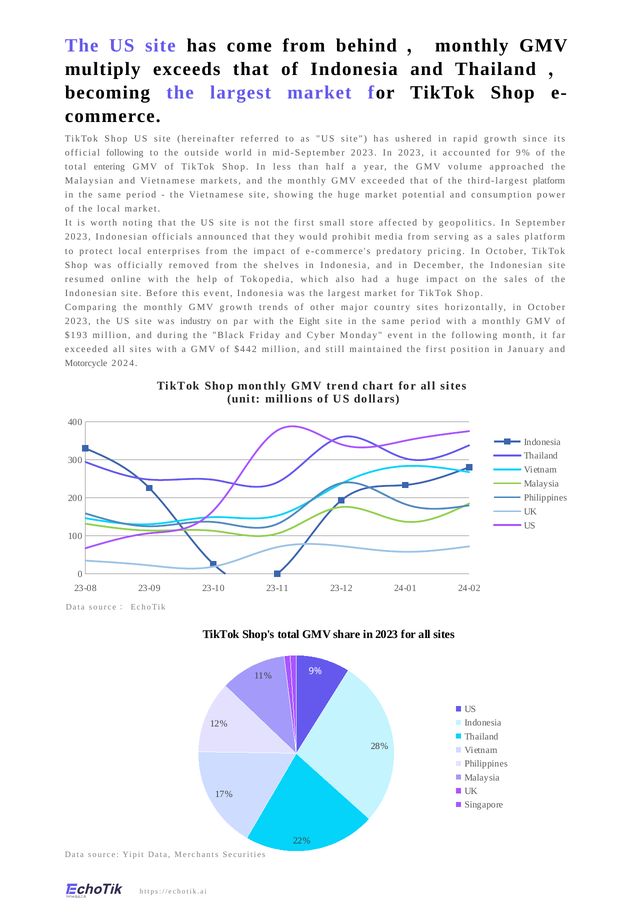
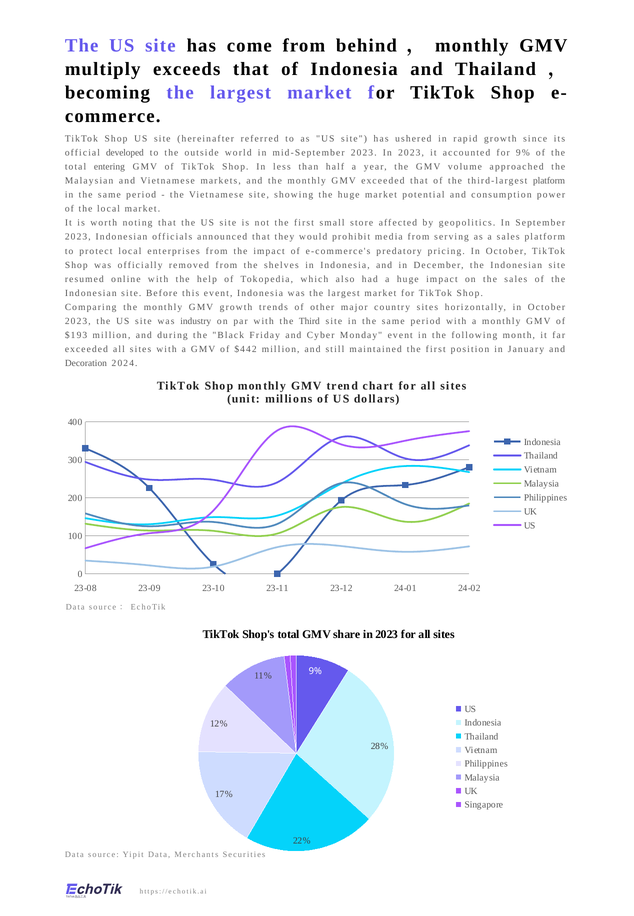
official following: following -> developed (125, 153)
Eight: Eight -> Third (309, 321)
Motorcycle: Motorcycle -> Decoration (86, 363)
